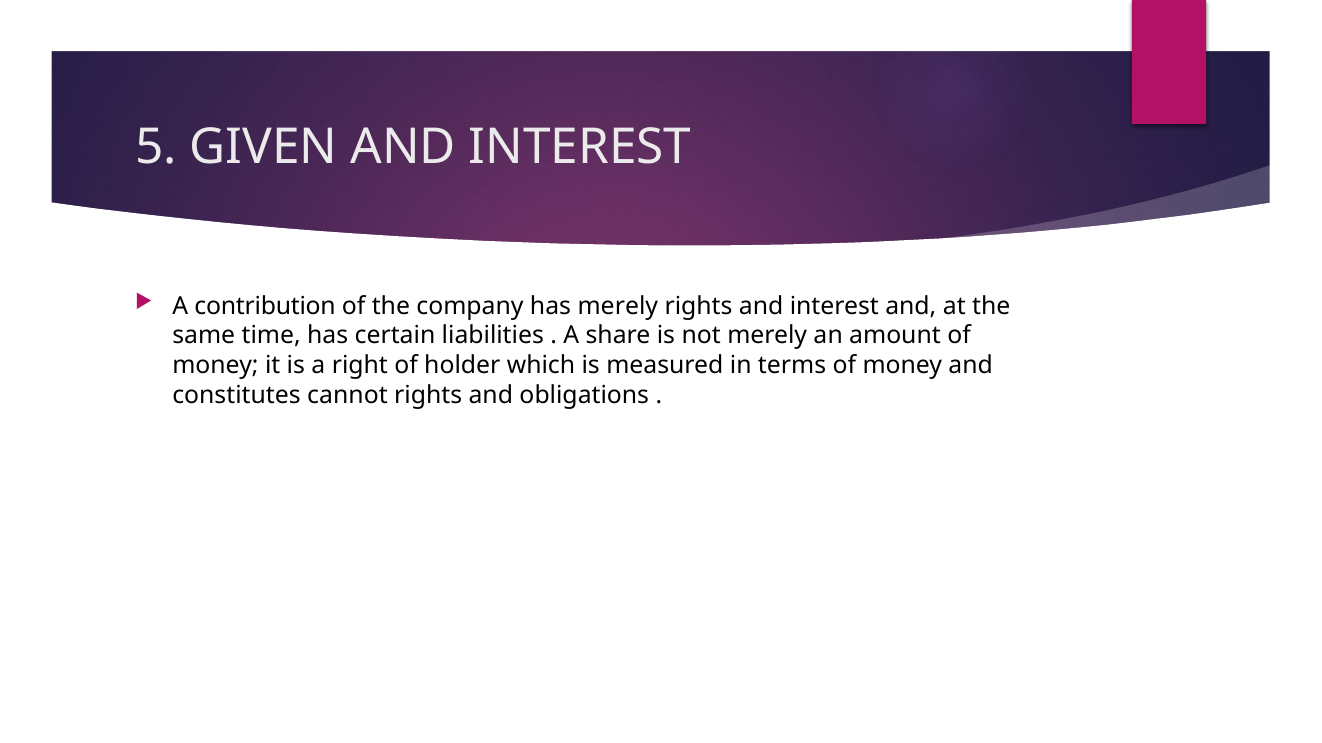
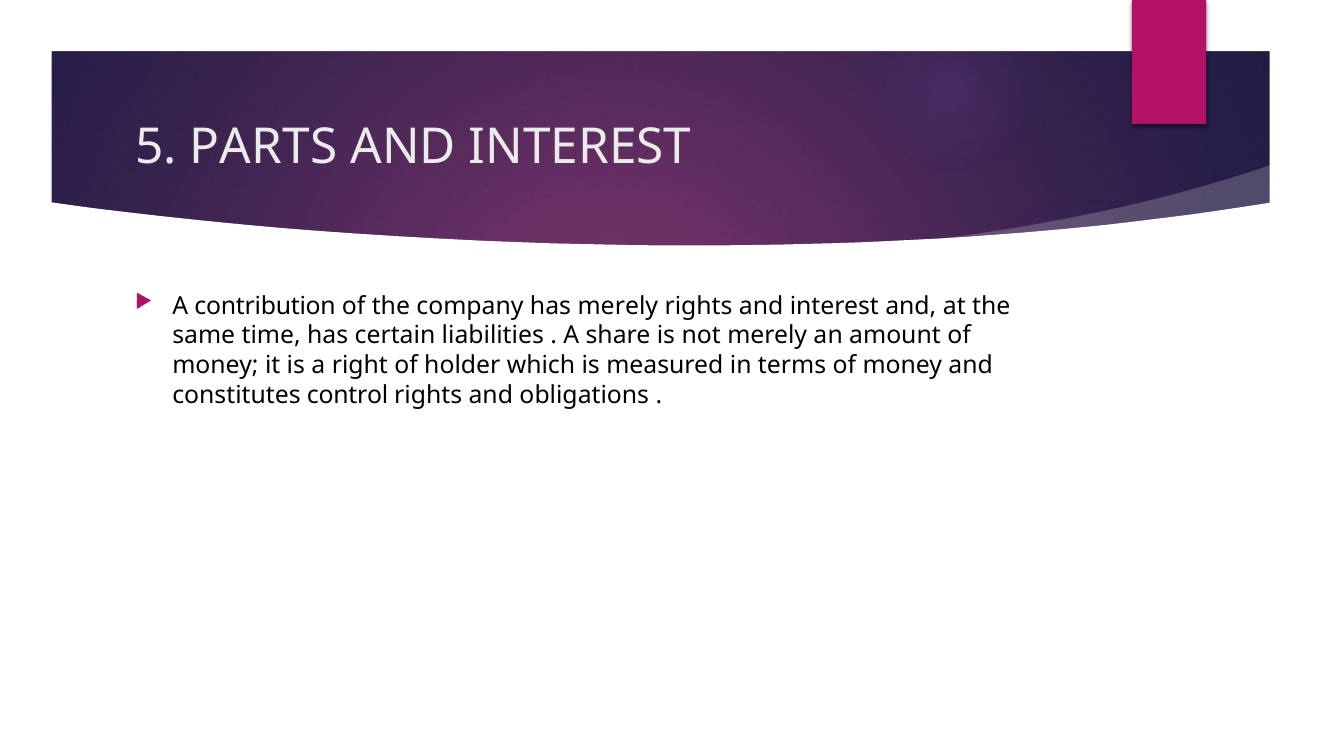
GIVEN: GIVEN -> PARTS (264, 147)
cannot: cannot -> control (348, 395)
